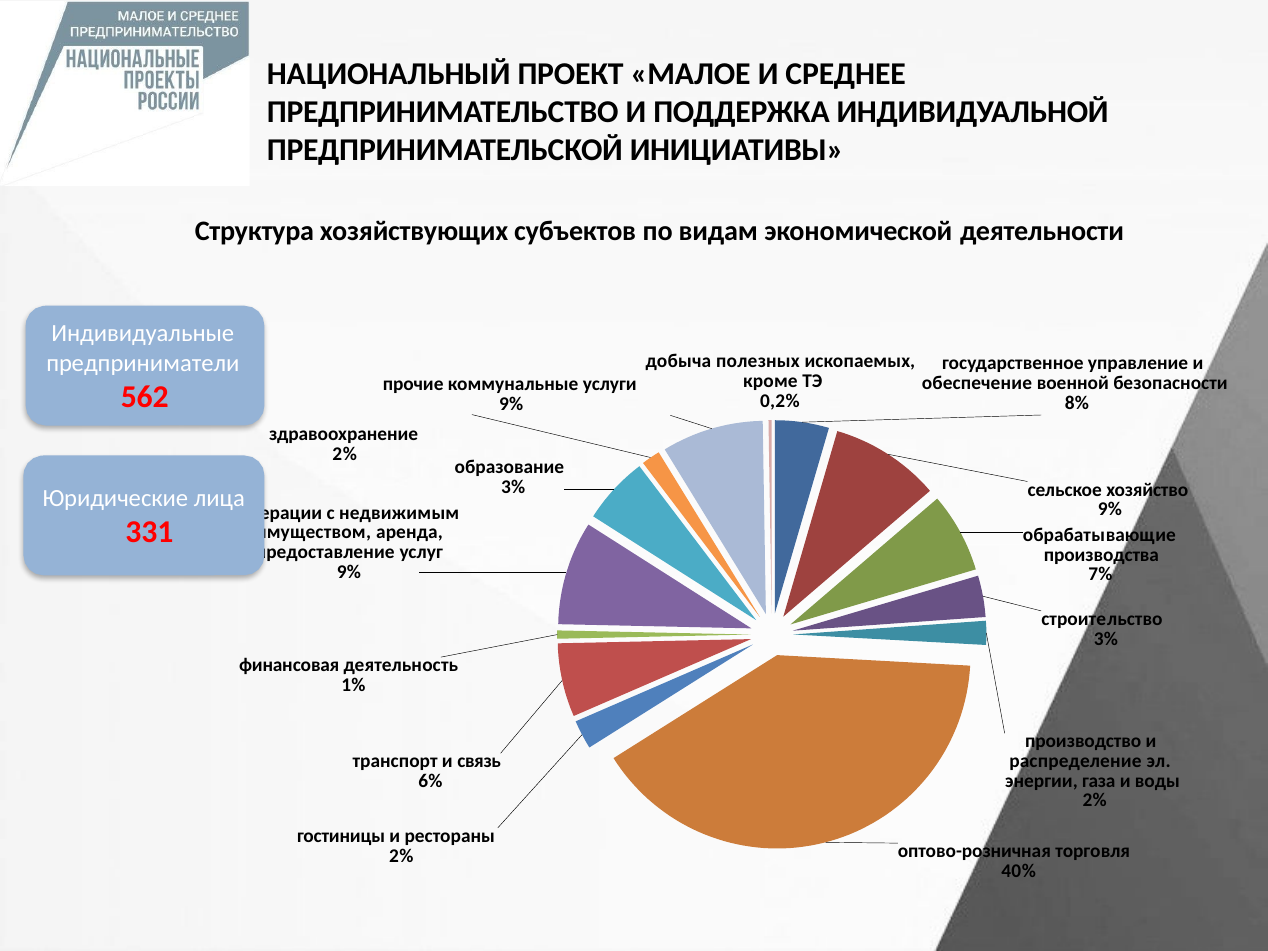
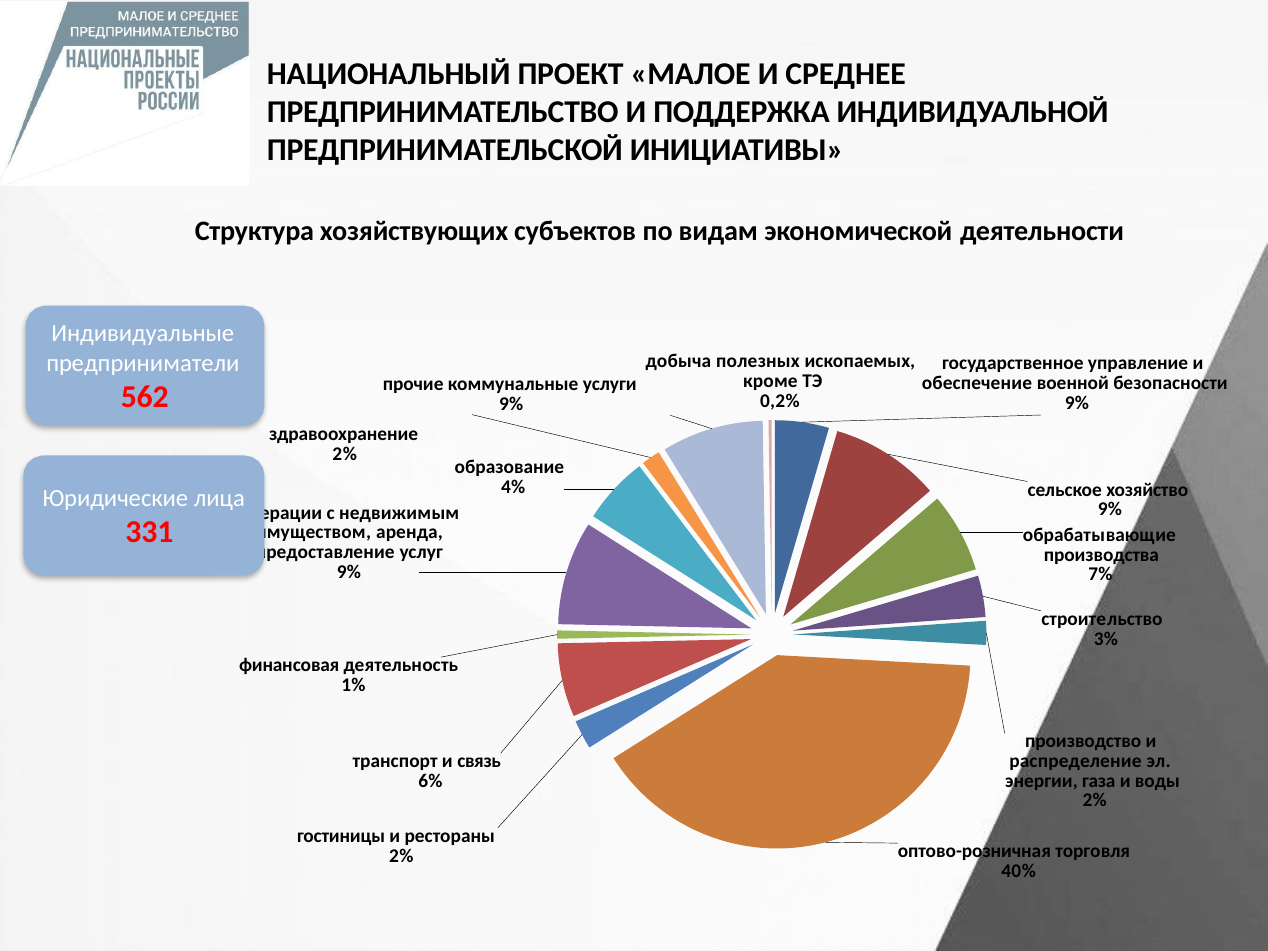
8%: 8% -> 9% (1077, 403)
3%: 3% -> 4% (513, 487)
